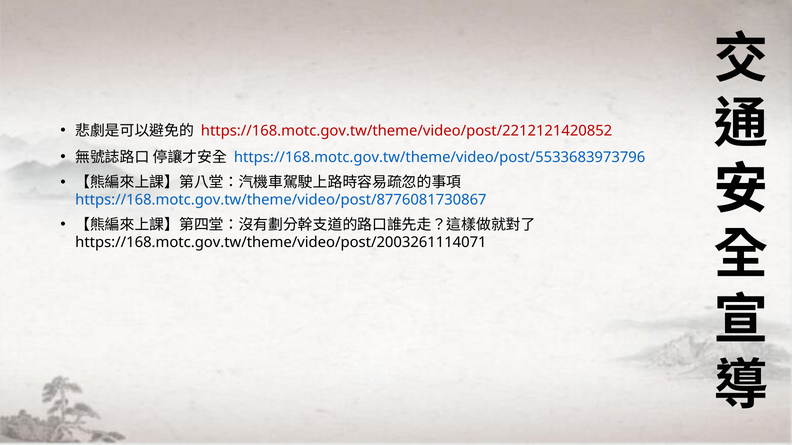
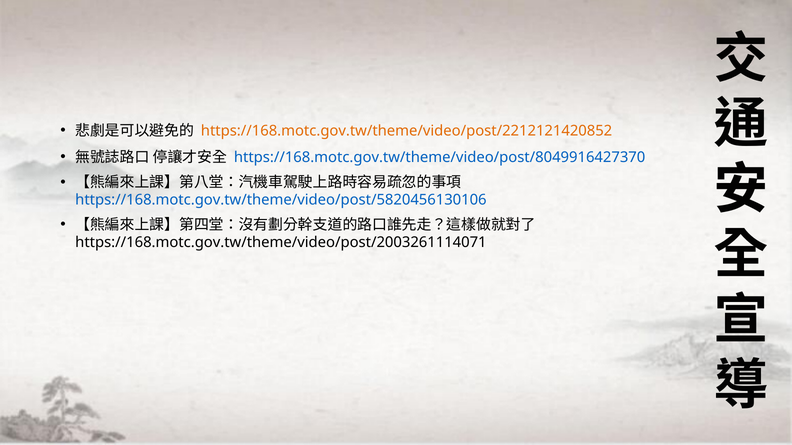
https://168.motc.gov.tw/theme/video/post/2212121420852 colour: red -> orange (407, 131)
https://168.motc.gov.tw/theme/video/post/5533683973796: https://168.motc.gov.tw/theme/video/post/5533683973796 -> https://168.motc.gov.tw/theme/video/post/8049916427370 (440, 158)
https://168.motc.gov.tw/theme/video/post/8776081730867: https://168.motc.gov.tw/theme/video/post/8776081730867 -> https://168.motc.gov.tw/theme/video/post/5820456130106 (281, 200)
